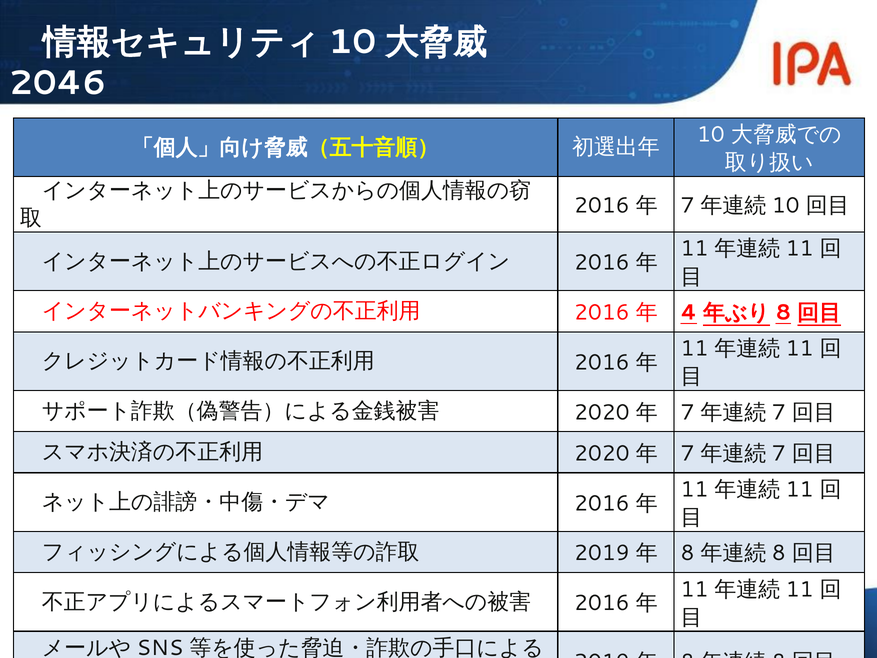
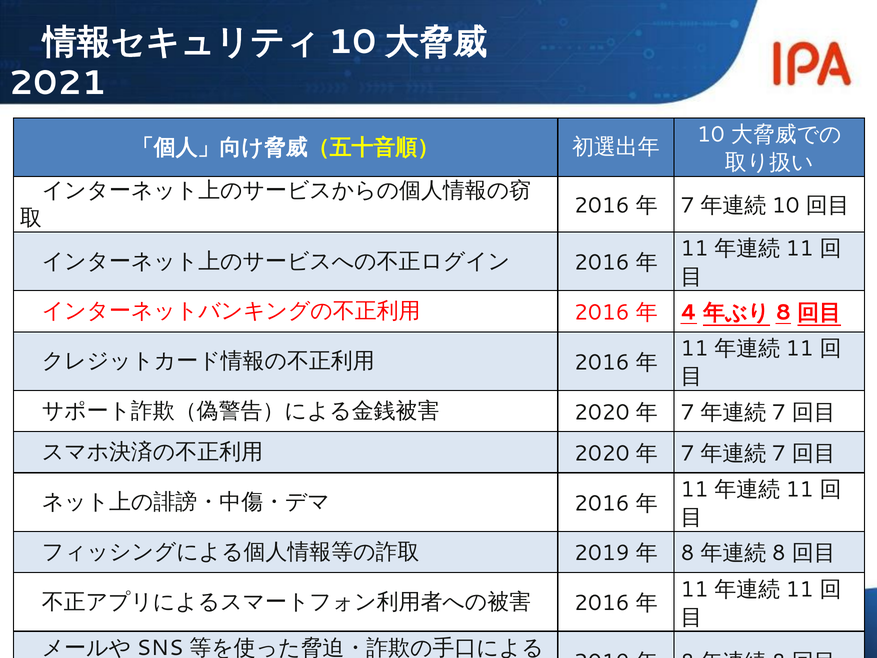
2046: 2046 -> 2021 (57, 83)
